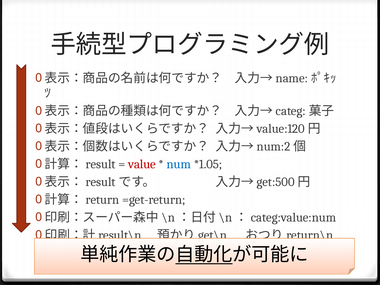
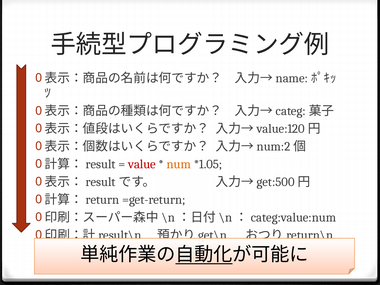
num colour: blue -> orange (179, 164)
